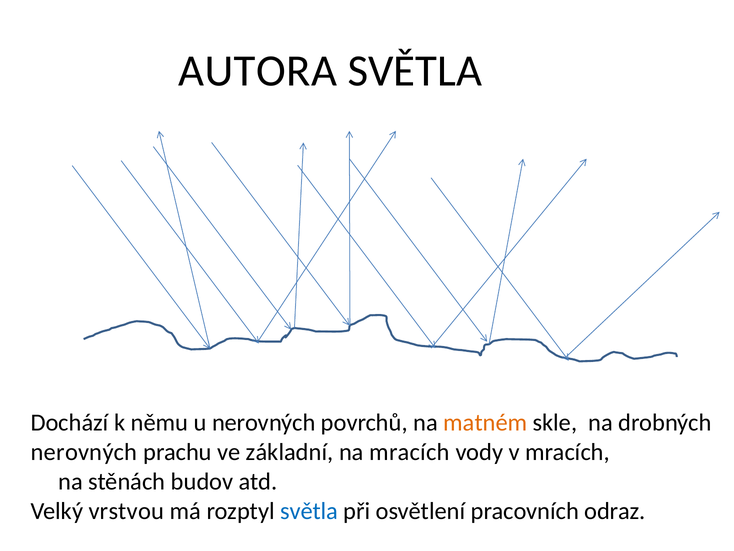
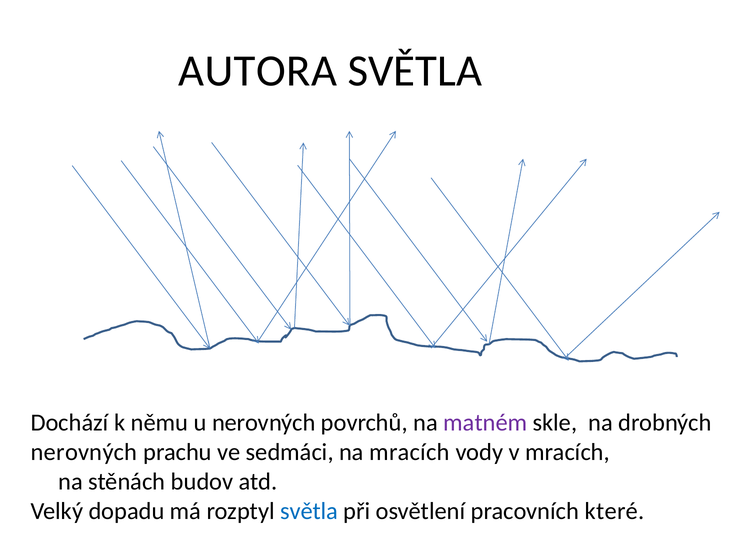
matném colour: orange -> purple (485, 422)
základní: základní -> sedmáci (290, 452)
vrstvou: vrstvou -> dopadu (127, 510)
odraz: odraz -> které (615, 510)
